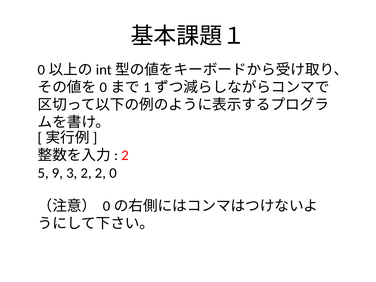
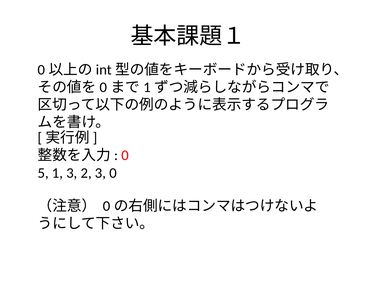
2: 2 -> 0 (125, 155)
9: 9 -> 1 (57, 173)
2 2: 2 -> 3 (101, 173)
